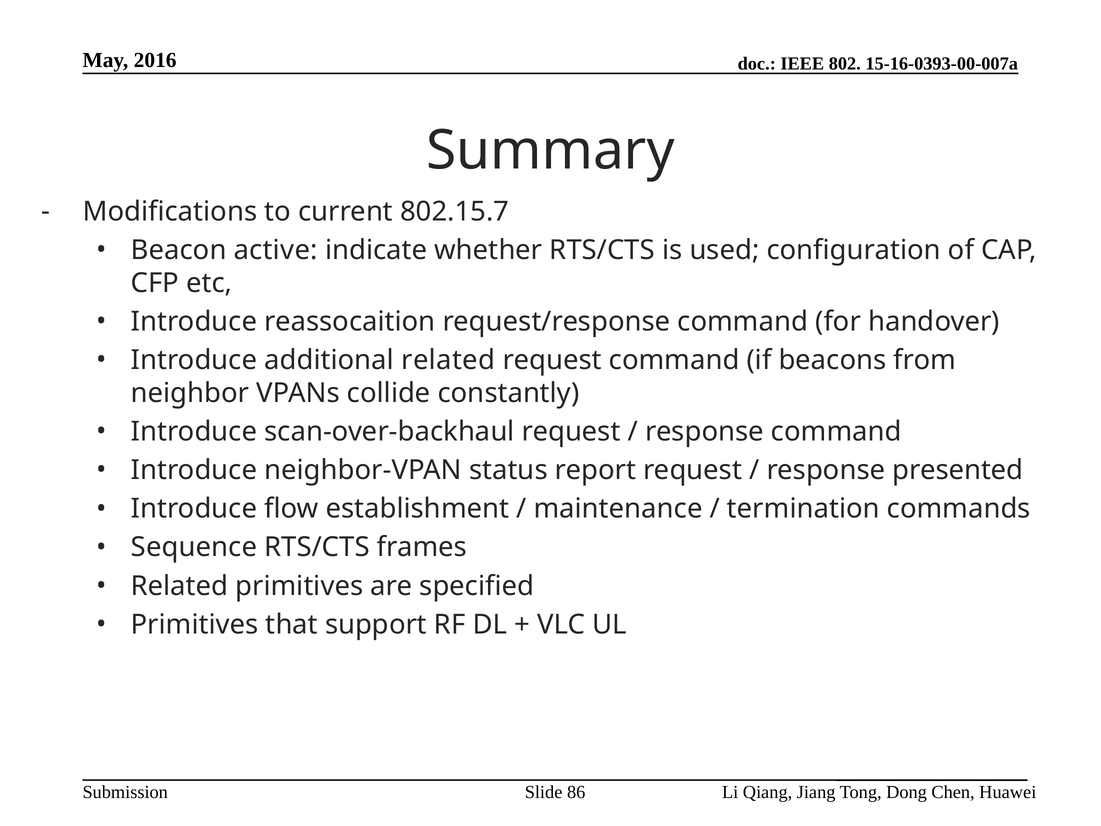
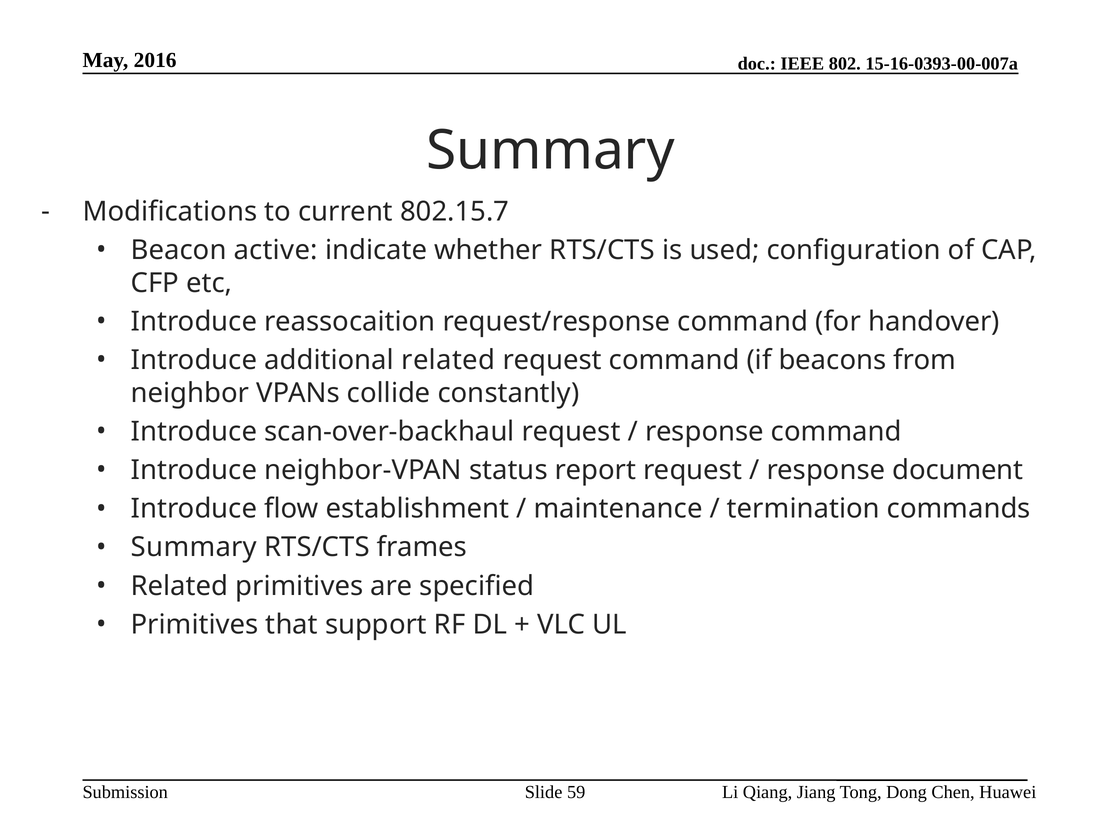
presented: presented -> document (958, 470)
Sequence: Sequence -> Summary (194, 547)
86: 86 -> 59 (576, 792)
